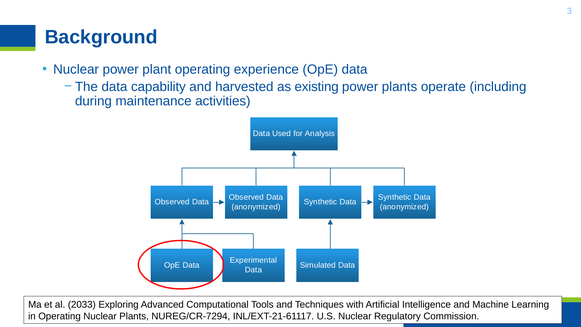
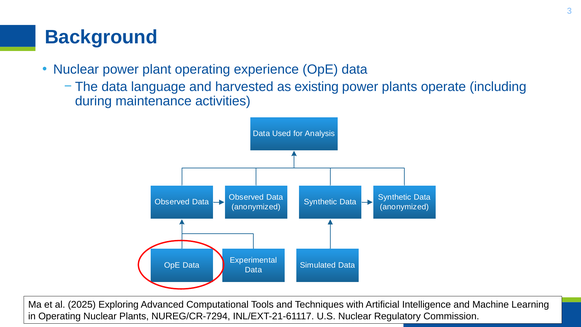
capability: capability -> language (158, 87)
2033: 2033 -> 2025 (82, 305)
